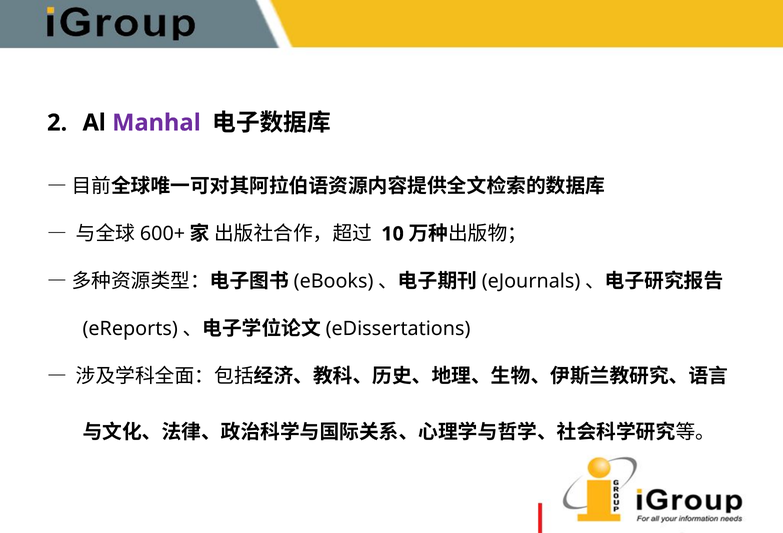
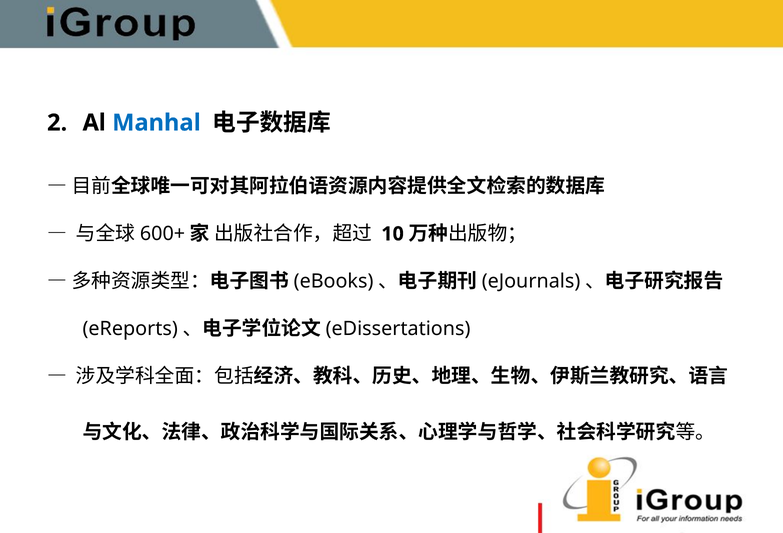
Manhal colour: purple -> blue (156, 123)
